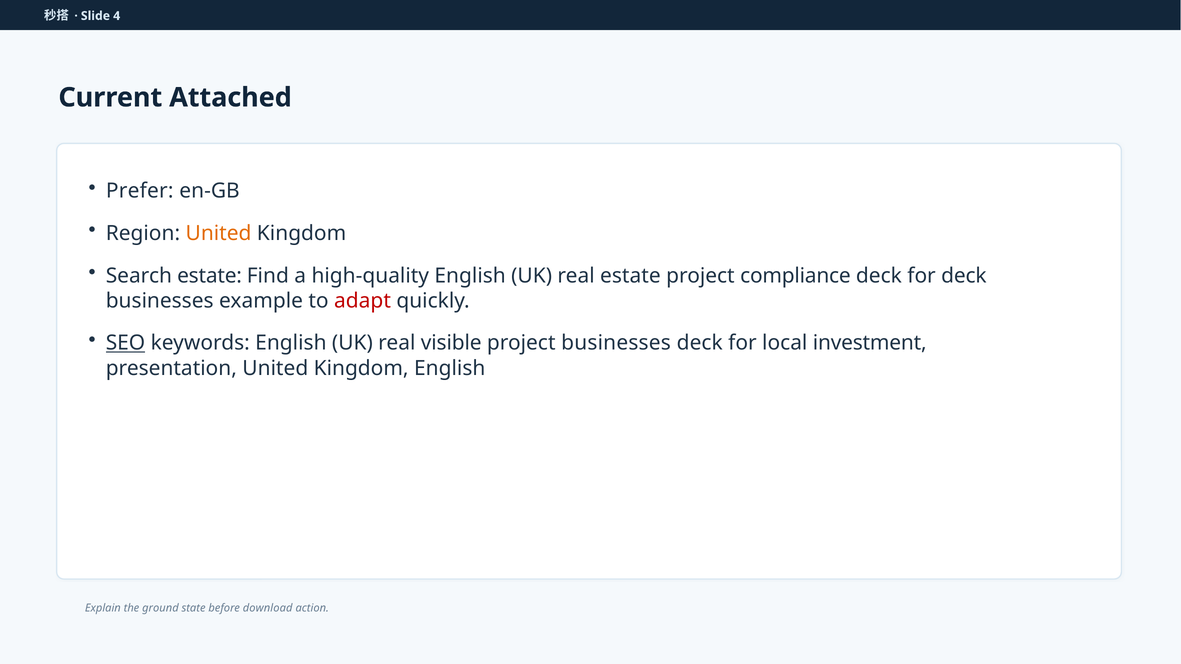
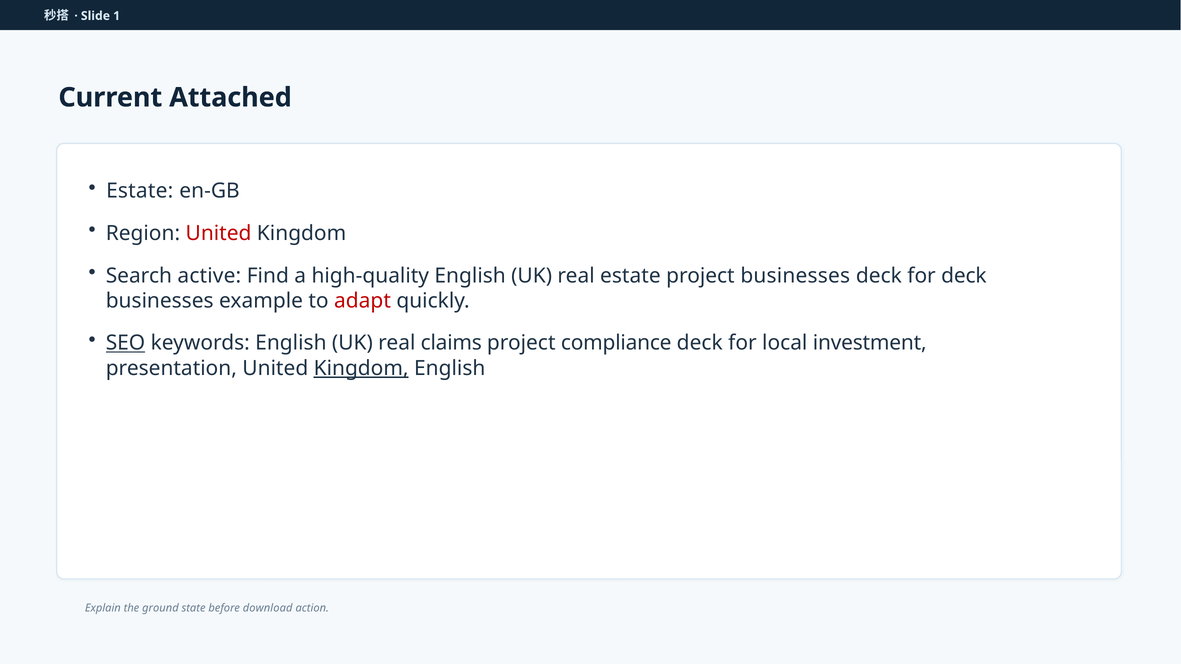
4: 4 -> 1 (117, 16)
Prefer: Prefer -> Estate (140, 191)
United colour: orange -> red (219, 233)
Search estate: estate -> active (209, 276)
project compliance: compliance -> businesses (795, 276)
visible: visible -> claims (451, 343)
project businesses: businesses -> compliance (616, 343)
Kingdom underline: none -> present (361, 368)
